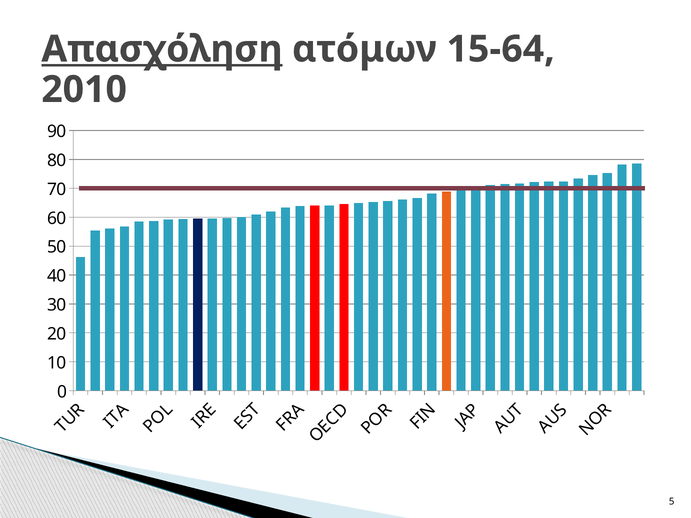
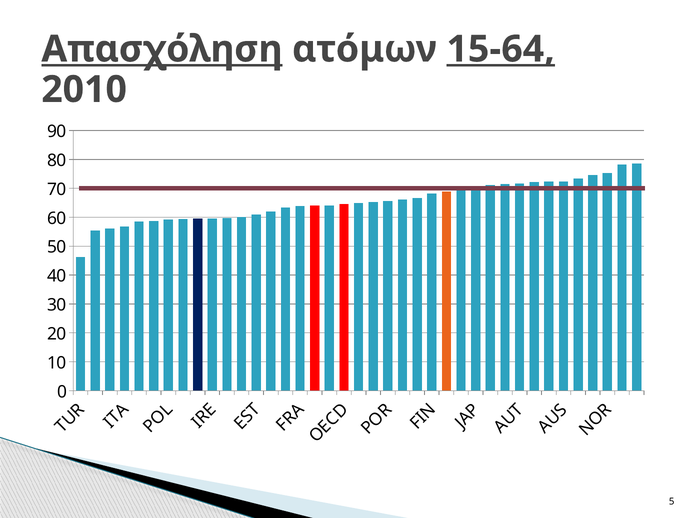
15-64 underline: none -> present (501, 49)
